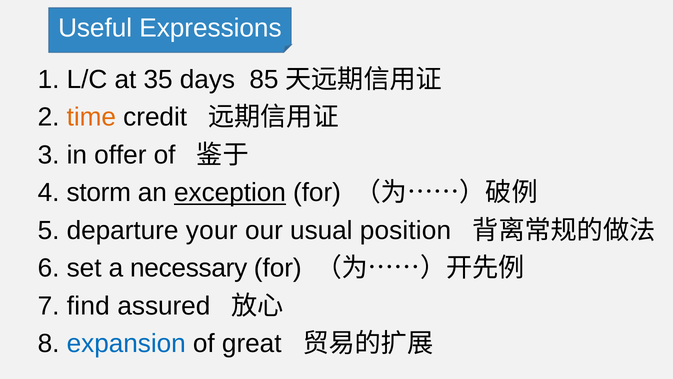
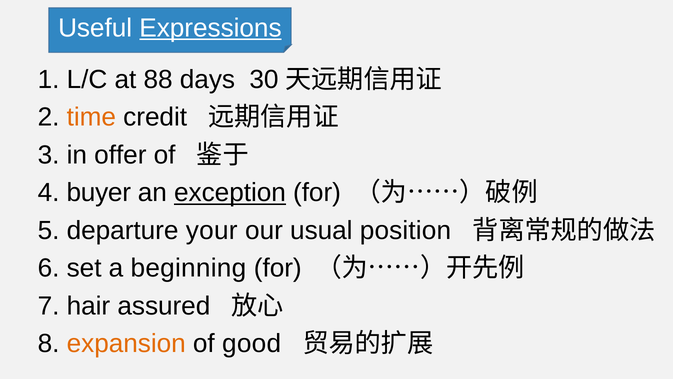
Expressions underline: none -> present (210, 28)
35: 35 -> 88 (158, 79)
85: 85 -> 30 (264, 79)
storm: storm -> buyer (99, 193)
necessary: necessary -> beginning (188, 268)
find: find -> hair (88, 306)
expansion colour: blue -> orange (126, 343)
great: great -> good (252, 343)
